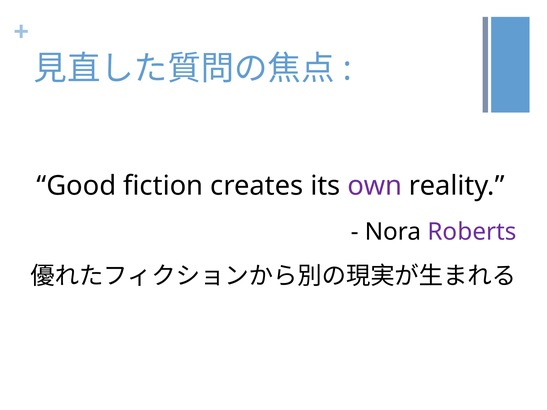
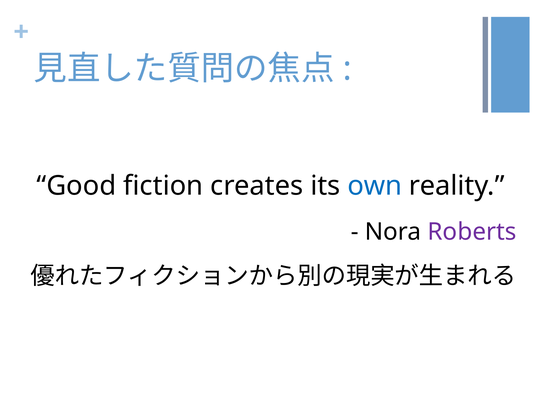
own colour: purple -> blue (375, 186)
